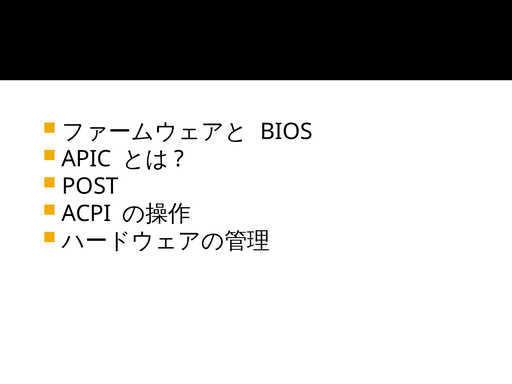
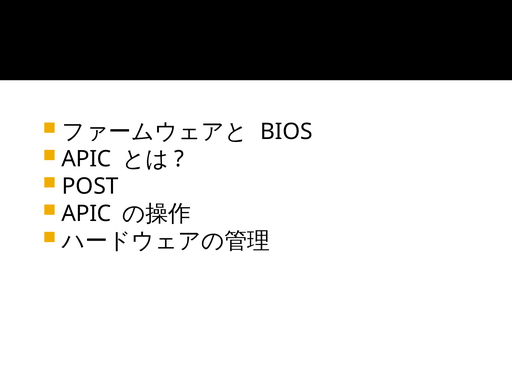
ACPI: ACPI -> APIC (86, 214)
